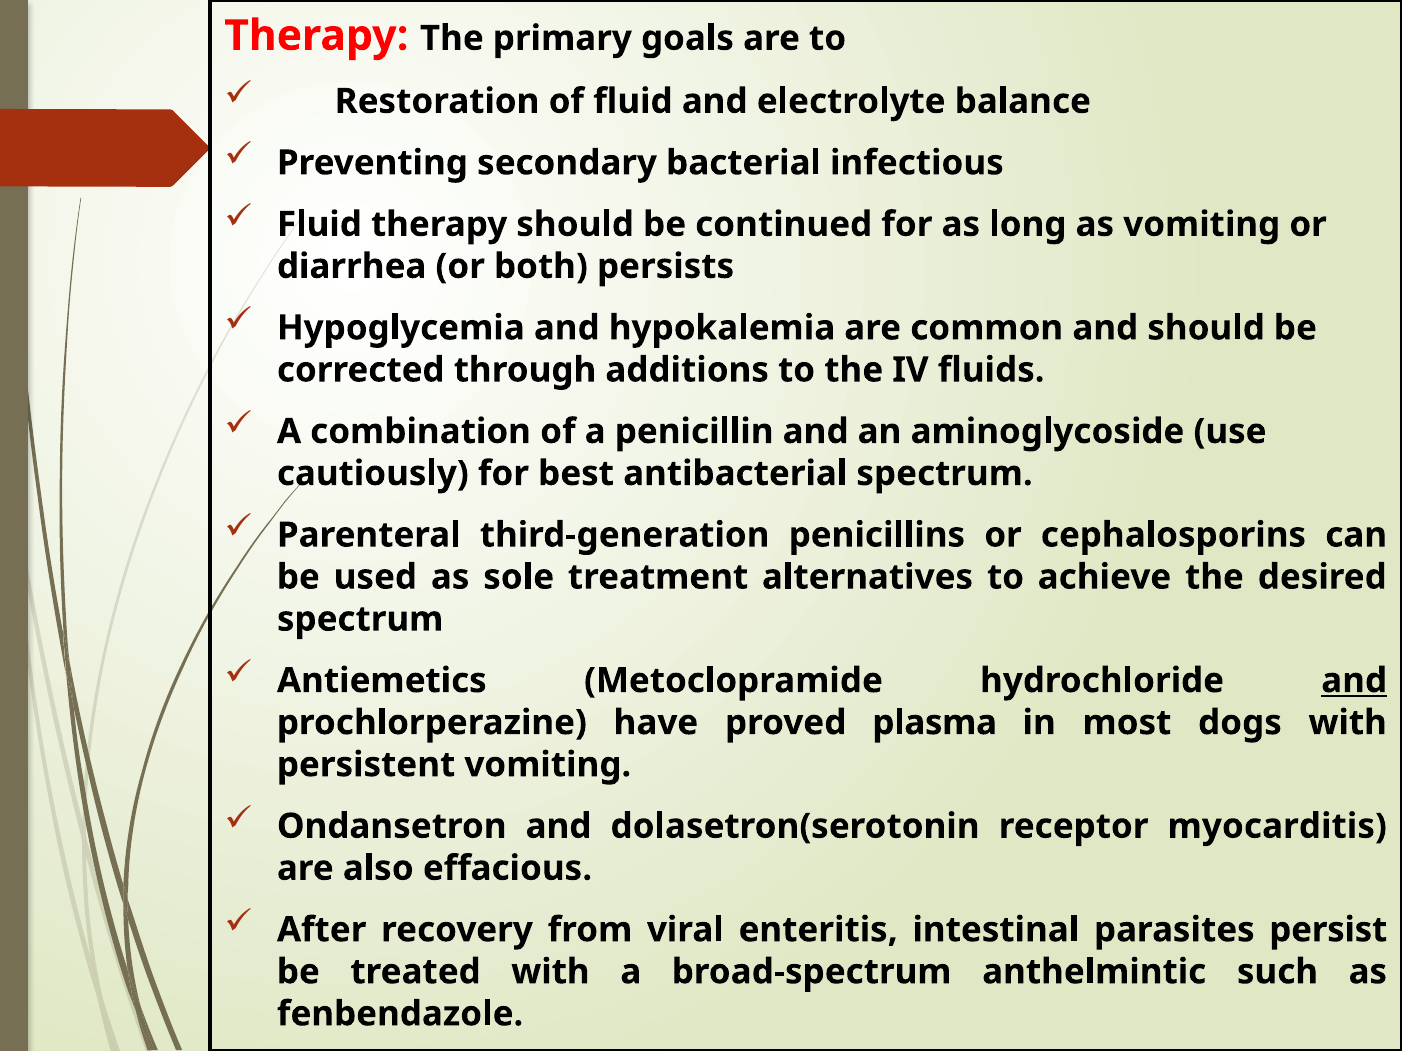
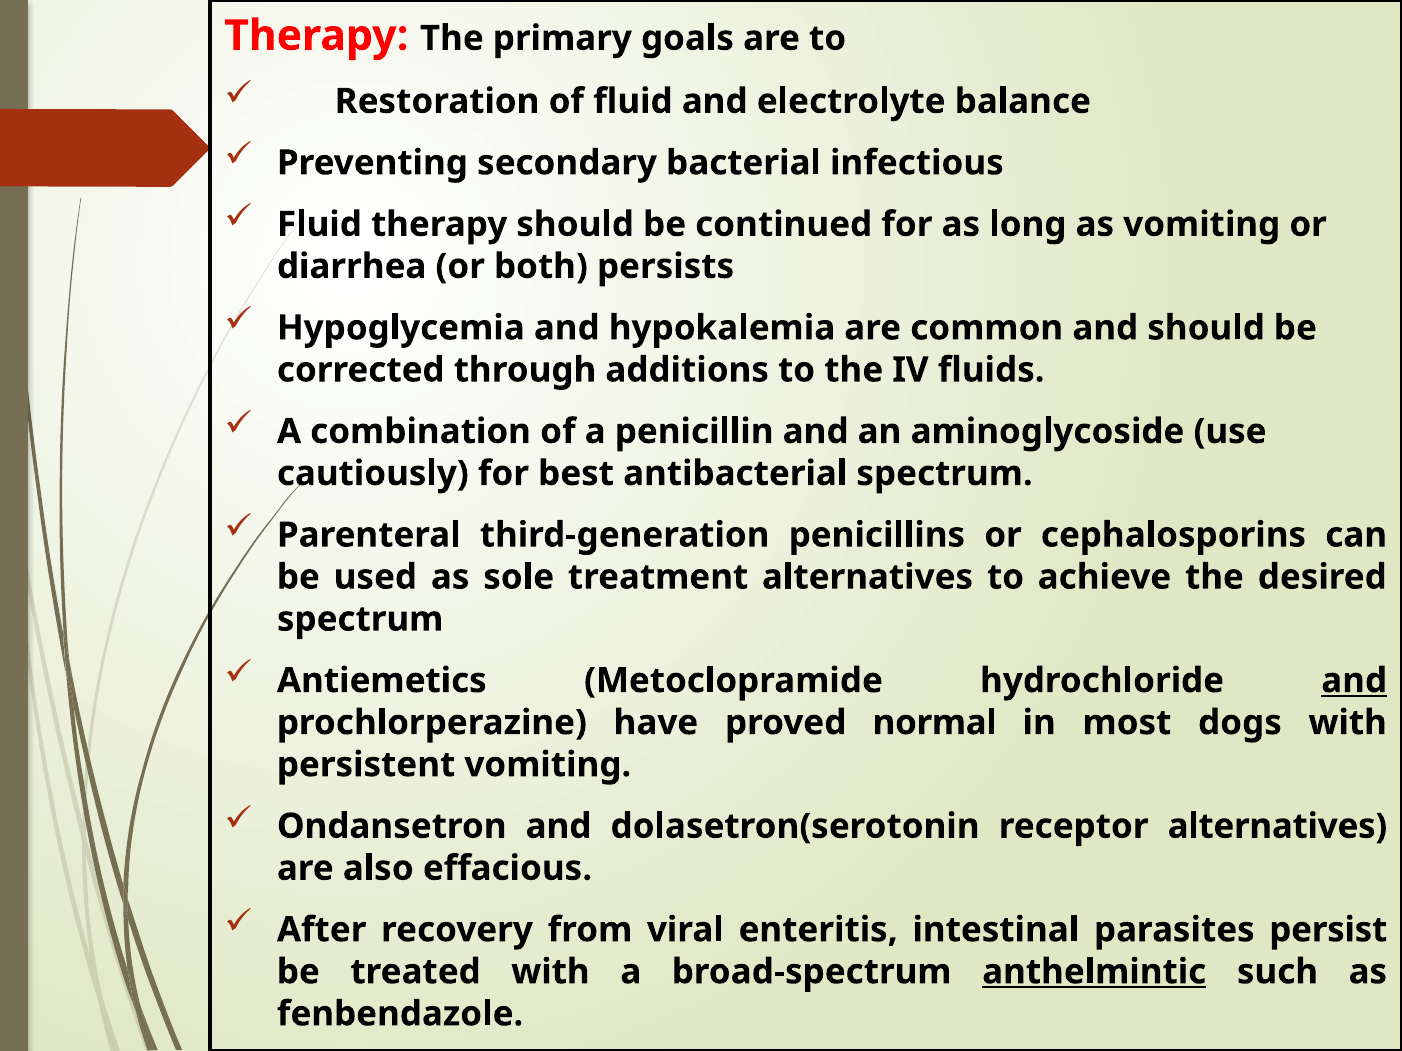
plasma: plasma -> normal (935, 723)
receptor myocarditis: myocarditis -> alternatives (1277, 827)
anthelmintic underline: none -> present (1094, 972)
